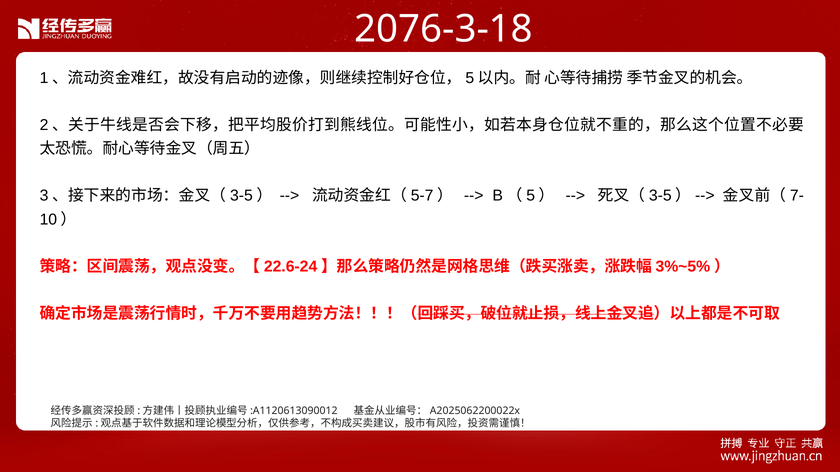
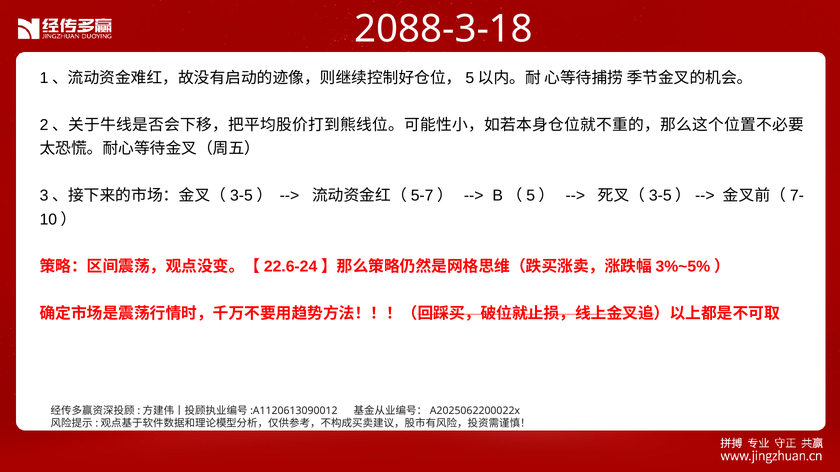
2076-3-18: 2076-3-18 -> 2088-3-18 (444, 29)
